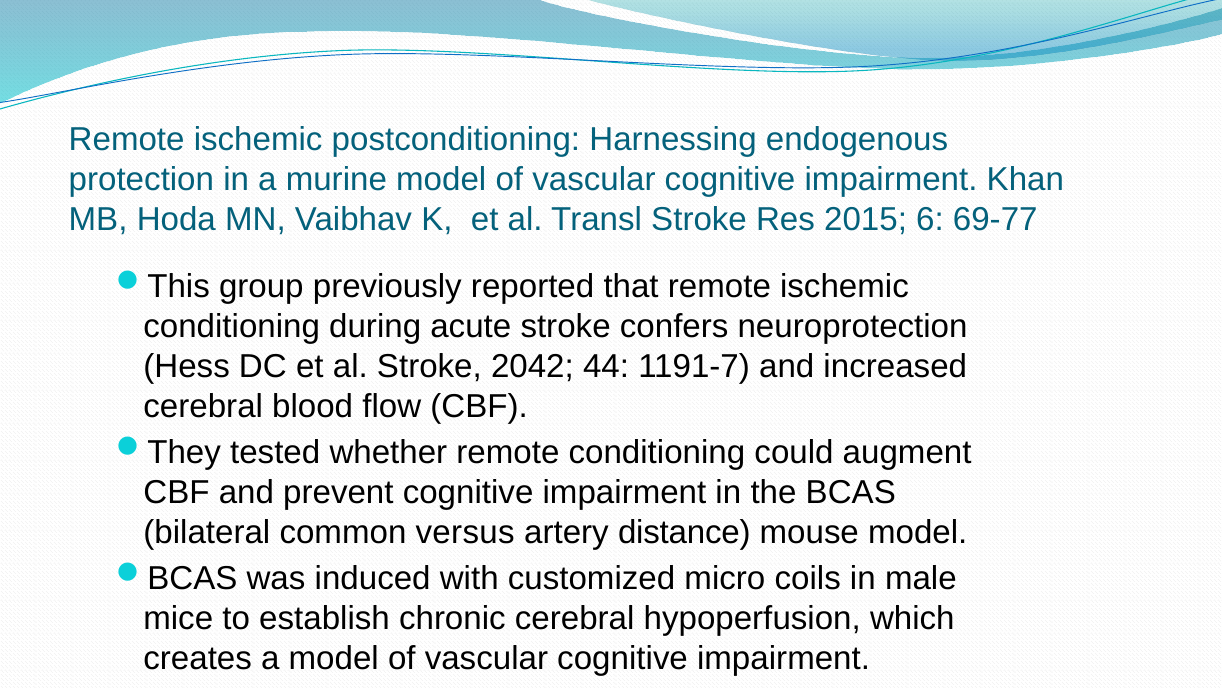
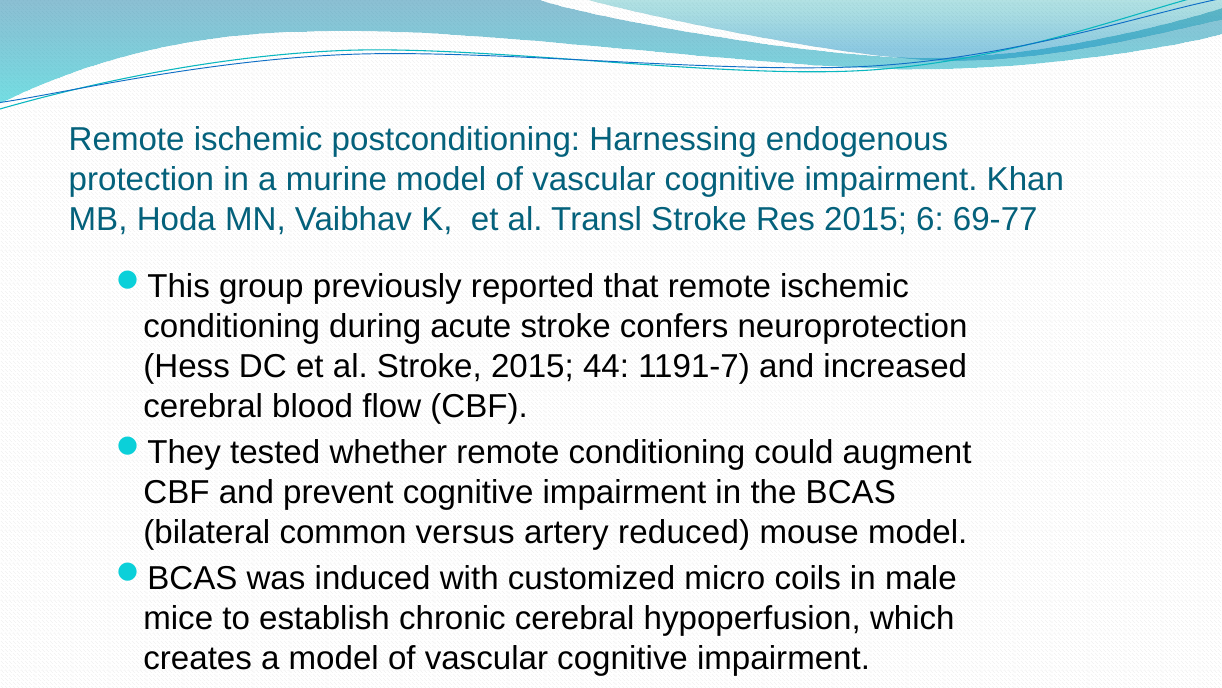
Stroke 2042: 2042 -> 2015 (532, 366)
distance: distance -> reduced (684, 532)
